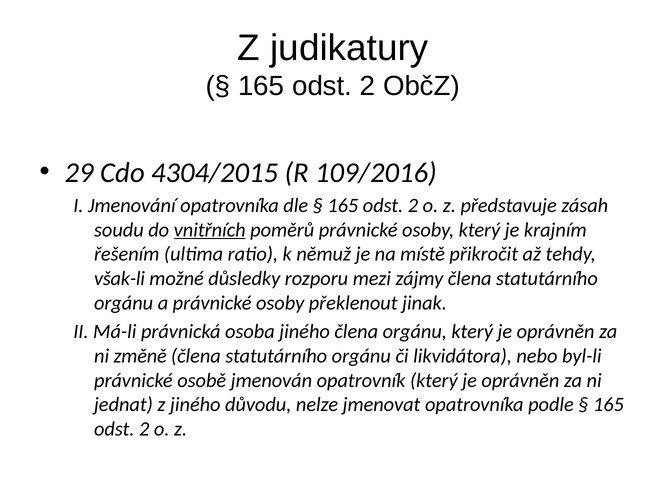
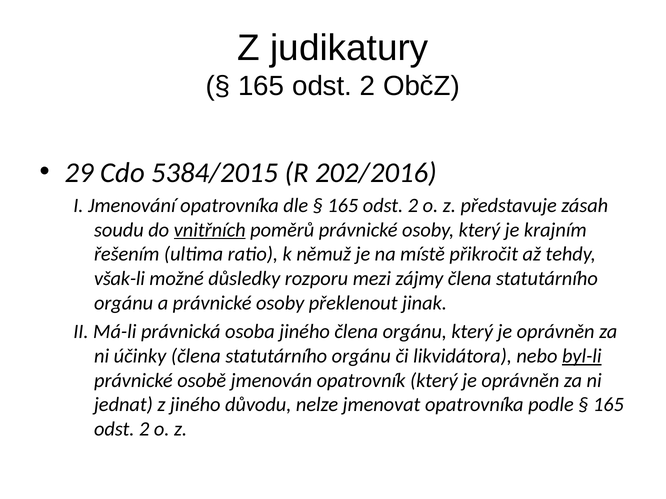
4304/2015: 4304/2015 -> 5384/2015 (215, 173)
109/2016: 109/2016 -> 202/2016 (376, 173)
změně: změně -> účinky (140, 356)
byl-li underline: none -> present (582, 356)
